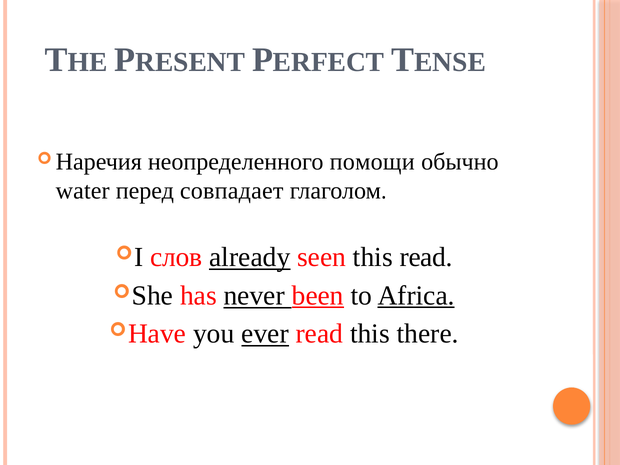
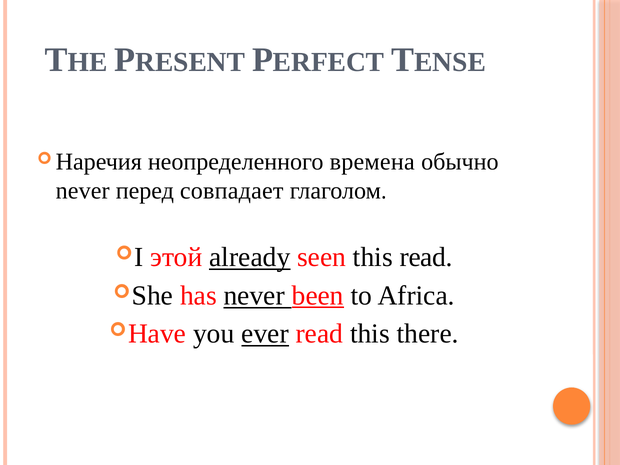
помощи: помощи -> времена (372, 162)
water: water -> never (83, 191)
слов: слов -> этой (176, 257)
Africa underline: present -> none (416, 295)
